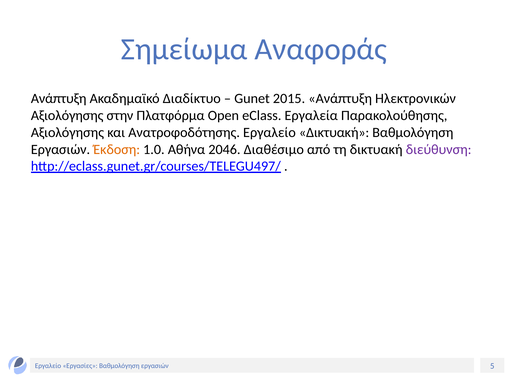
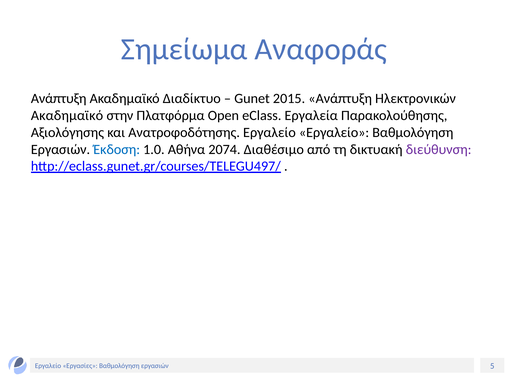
Αξιολόγησης: Αξιολόγησης -> Ακαδημαϊκό (67, 115)
Εργαλείο Δικτυακή: Δικτυακή -> Εργαλείο (334, 132)
Έκδοση colour: orange -> blue (117, 149)
2046: 2046 -> 2074 (224, 149)
